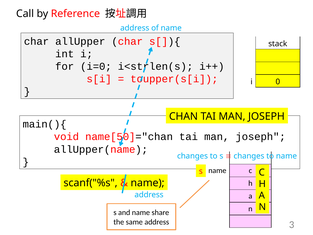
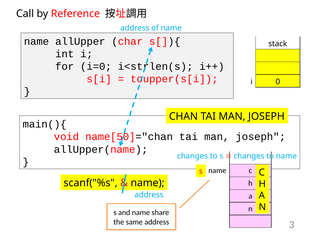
char: char -> name (36, 41)
